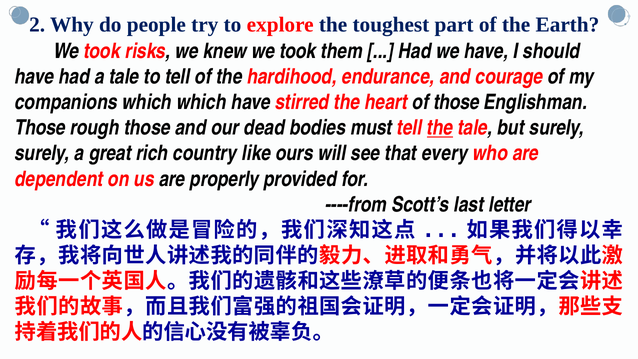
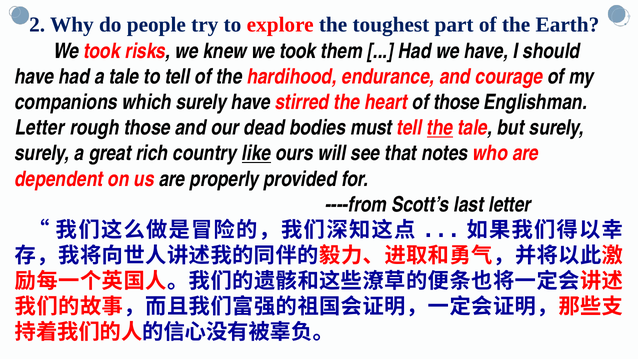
which which: which -> surely (202, 102)
Those: Those -> Letter (40, 128)
like underline: none -> present (256, 153)
every: every -> notes (445, 153)
